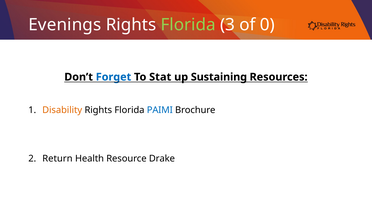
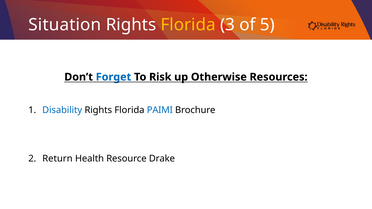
Evenings: Evenings -> Situation (65, 25)
Florida colour: light green -> yellow (188, 25)
0: 0 -> 5 (267, 25)
Stat: Stat -> Risk (160, 77)
Sustaining: Sustaining -> Otherwise (219, 77)
Disability colour: orange -> blue (62, 110)
